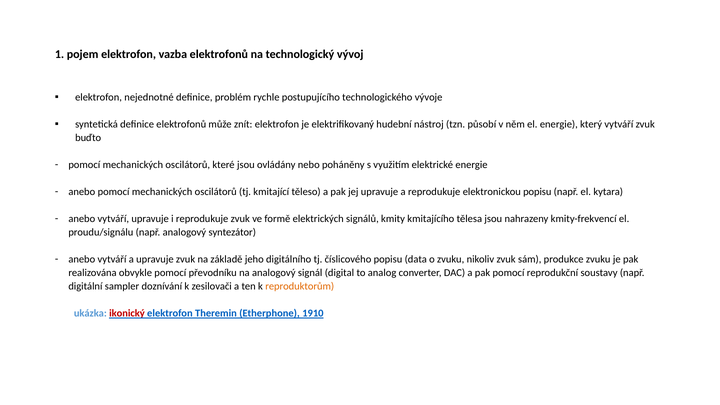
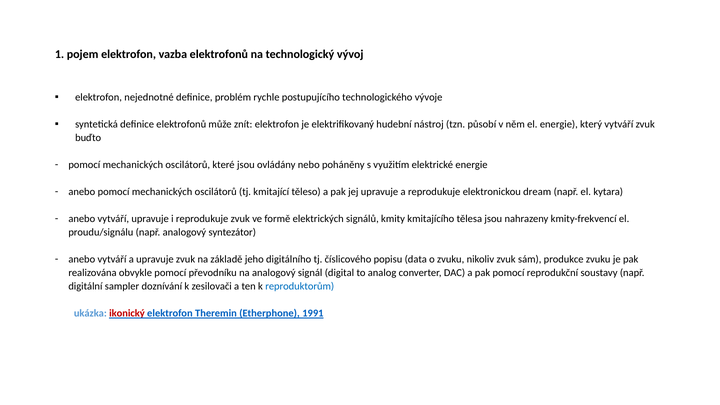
elektronickou popisu: popisu -> dream (537, 192)
reproduktorům colour: orange -> blue (300, 286)
1910: 1910 -> 1991 (313, 313)
